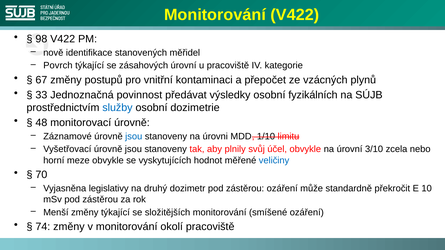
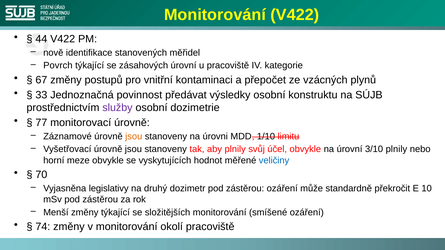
98: 98 -> 44 (41, 39)
fyzikálních: fyzikálních -> konstruktu (313, 95)
služby colour: blue -> purple (117, 108)
48: 48 -> 77 (41, 123)
jsou colour: blue -> orange (134, 136)
3/10 zcela: zcela -> plnily (396, 149)
